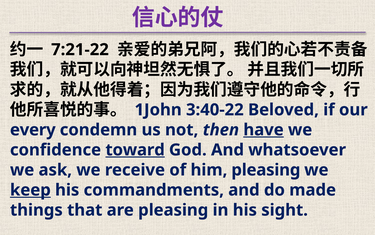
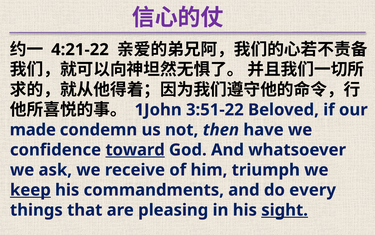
7:21-22: 7:21-22 -> 4:21-22 (80, 49)
3:40-22: 3:40-22 -> 3:51-22 (215, 110)
every: every -> made (33, 130)
have underline: present -> none (264, 130)
him pleasing: pleasing -> triumph (266, 170)
made: made -> every (313, 190)
sight underline: none -> present (285, 210)
